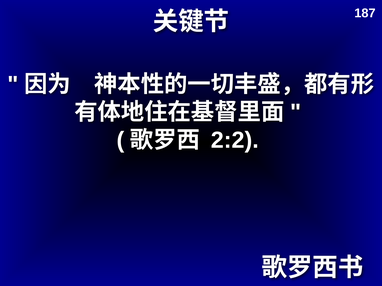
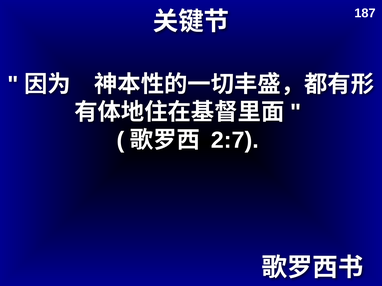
2:2: 2:2 -> 2:7 (235, 140)
